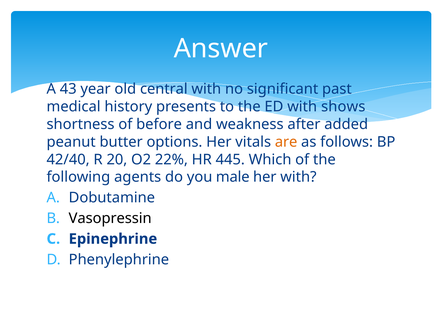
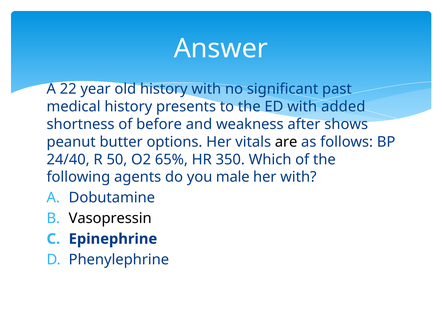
43: 43 -> 22 (68, 89)
old central: central -> history (164, 89)
shows: shows -> added (343, 107)
added: added -> shows (346, 124)
are colour: orange -> black (286, 142)
42/40: 42/40 -> 24/40 (68, 160)
20: 20 -> 50 (117, 160)
22%: 22% -> 65% (171, 160)
445: 445 -> 350 (230, 160)
